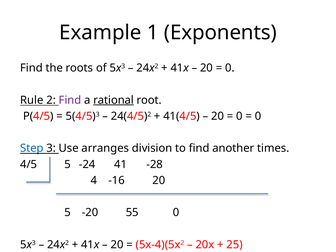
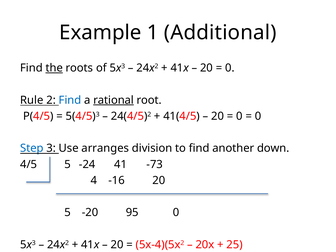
Exponents: Exponents -> Additional (220, 33)
the underline: none -> present (54, 68)
Find colour: purple -> blue (70, 100)
times: times -> down (273, 148)
-28: -28 -> -73 (155, 164)
55: 55 -> 95 (132, 213)
